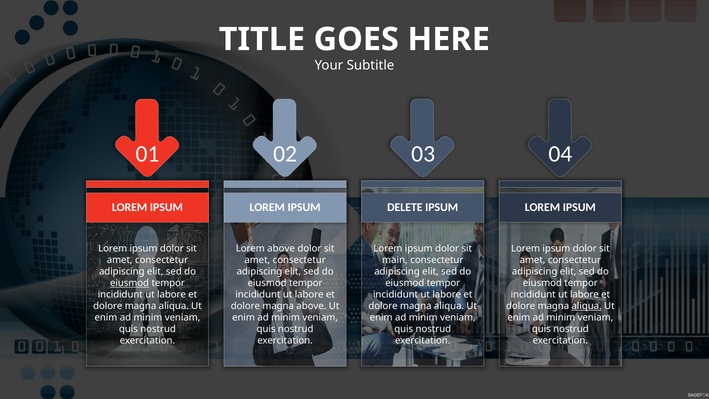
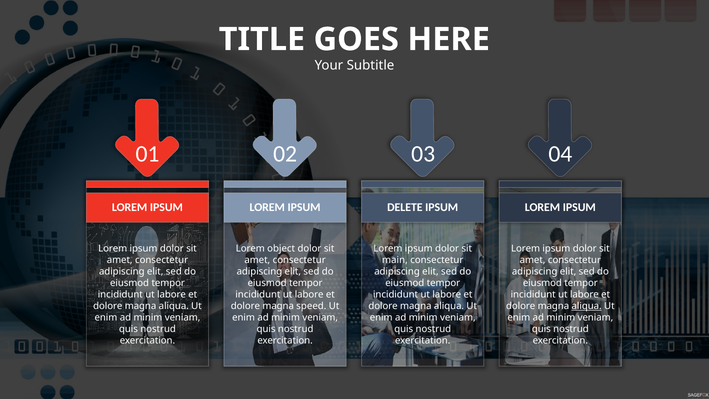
Lorem above: above -> object (281, 248)
eiusmod underline: present -> none (130, 283)
magna above: above -> speed (311, 306)
